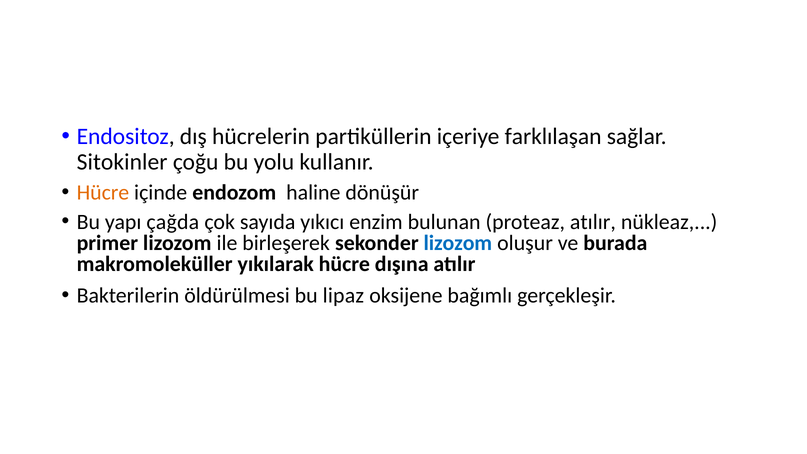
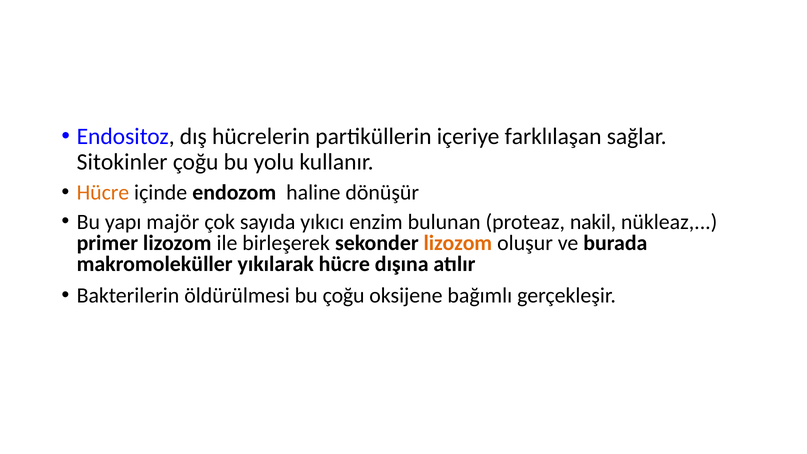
çağda: çağda -> majör (173, 222)
proteaz atılır: atılır -> nakil (593, 222)
lizozom colour: blue -> orange (458, 243)
bu lipaz: lipaz -> çoğu (344, 295)
